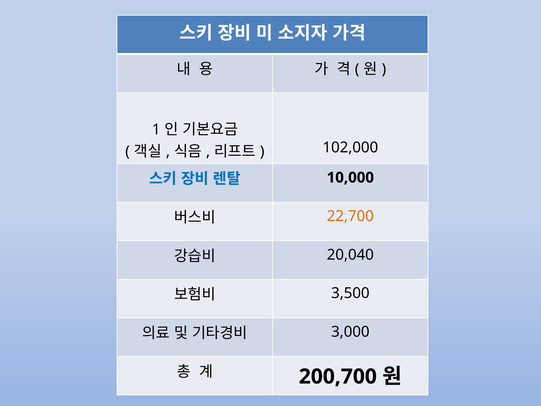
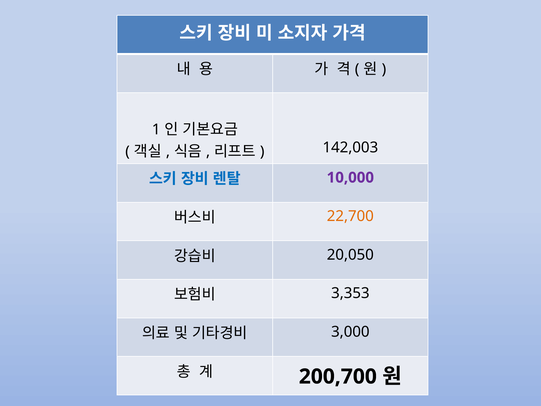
102,000: 102,000 -> 142,003 (350, 147)
10,000 colour: black -> purple (350, 177)
20,040: 20,040 -> 20,050 (350, 255)
3,500: 3,500 -> 3,353 (350, 293)
